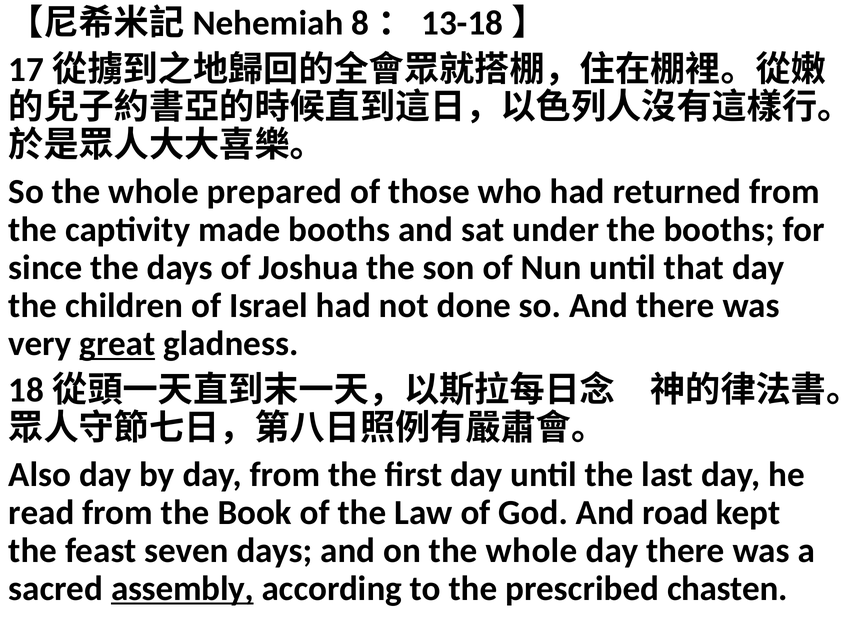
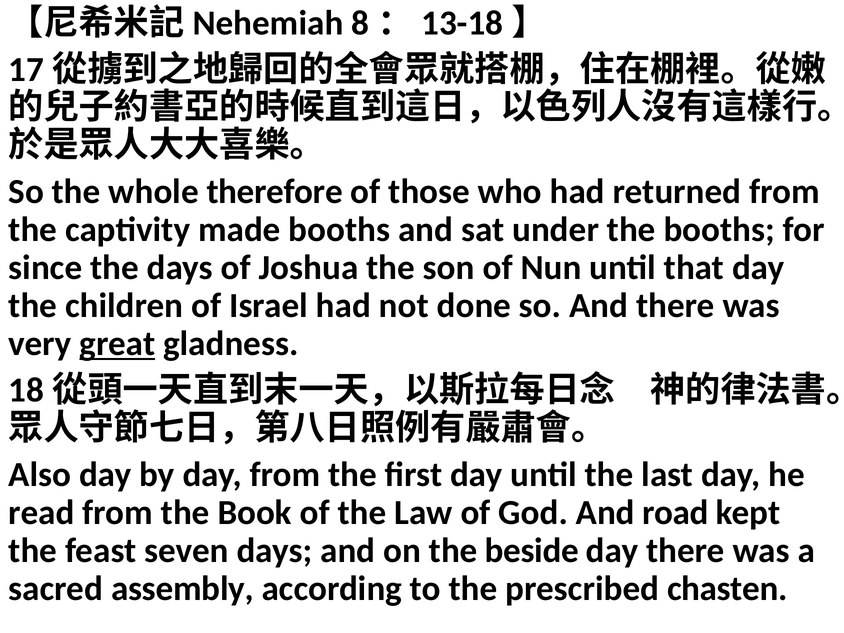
prepared: prepared -> therefore (275, 192)
on the whole: whole -> beside (532, 550)
assembly underline: present -> none (182, 588)
